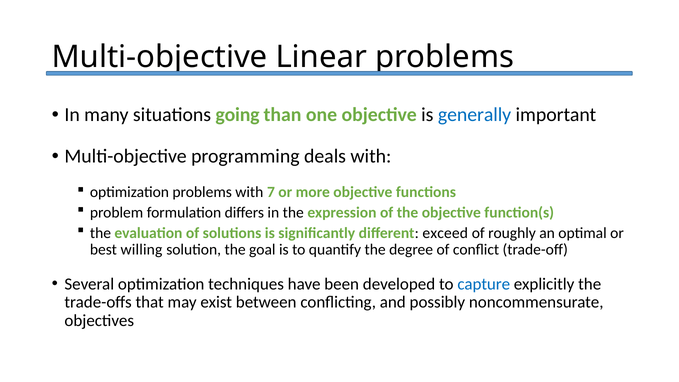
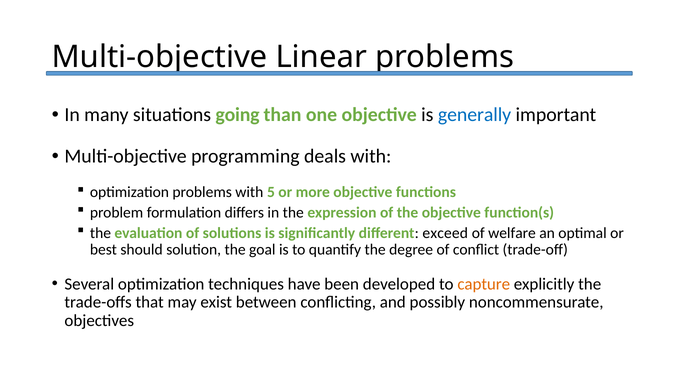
7: 7 -> 5 (271, 192)
roughly: roughly -> welfare (512, 233)
willing: willing -> should (142, 250)
capture colour: blue -> orange (484, 284)
